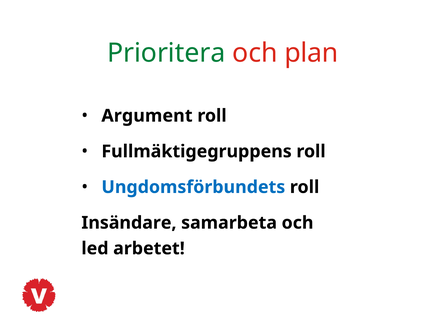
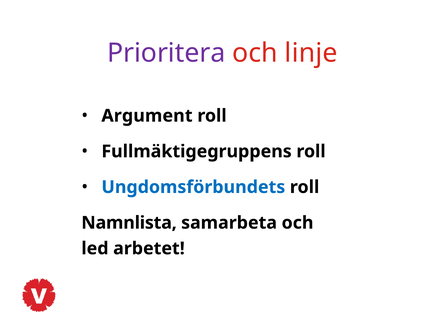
Prioritera colour: green -> purple (166, 53)
plan: plan -> linje (311, 53)
Insändare: Insändare -> Namnlista (129, 223)
